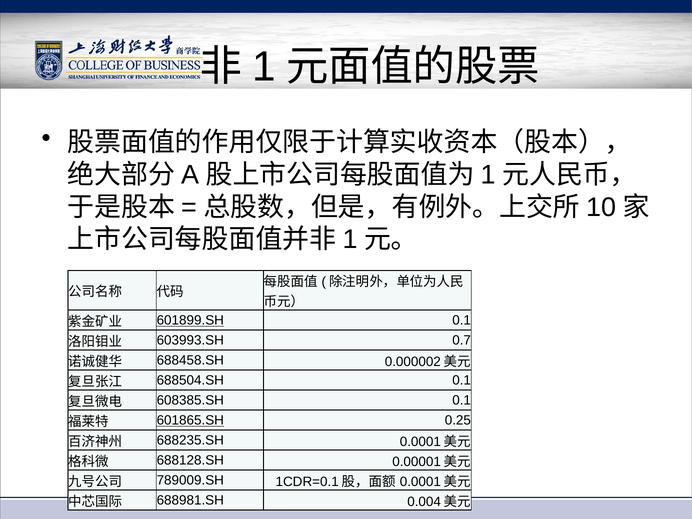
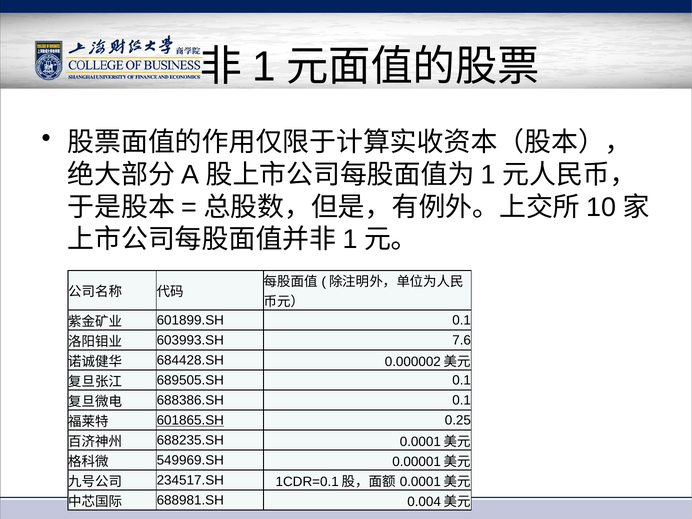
601899.SH underline: present -> none (190, 320)
0.7: 0.7 -> 7.6 (462, 340)
688458.SH: 688458.SH -> 684428.SH (190, 360)
688504.SH: 688504.SH -> 689505.SH (190, 380)
608385.SH: 608385.SH -> 688386.SH (190, 400)
688128.SH: 688128.SH -> 549969.SH (190, 460)
789009.SH: 789009.SH -> 234517.SH (190, 480)
